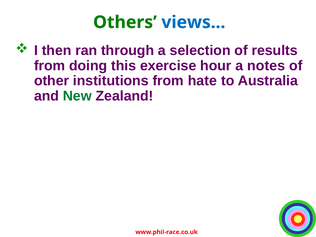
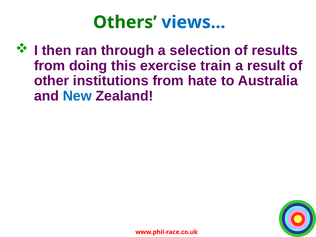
hour: hour -> train (216, 66)
notes: notes -> result (266, 66)
New colour: green -> blue (77, 96)
